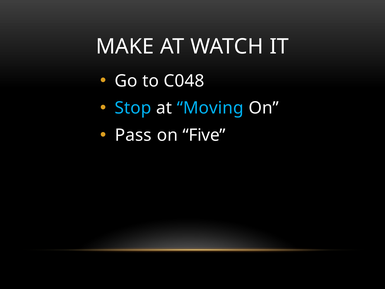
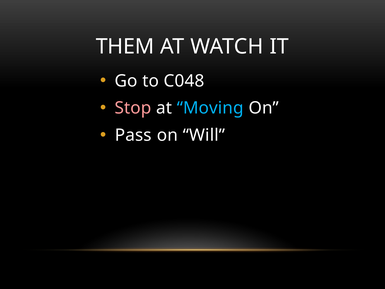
MAKE: MAKE -> THEM (125, 46)
Stop colour: light blue -> pink (133, 108)
Five: Five -> Will (204, 135)
